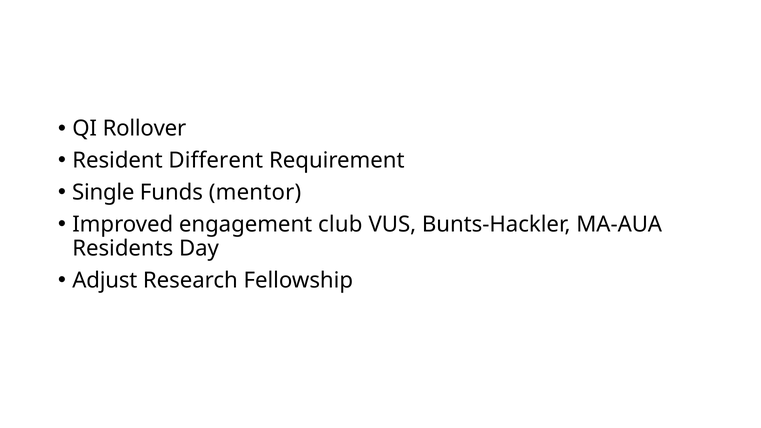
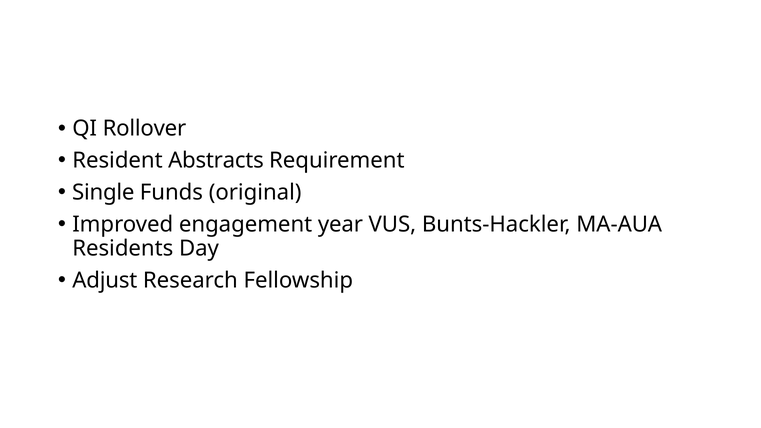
Different: Different -> Abstracts (216, 161)
mentor: mentor -> original (255, 192)
club: club -> year (340, 224)
